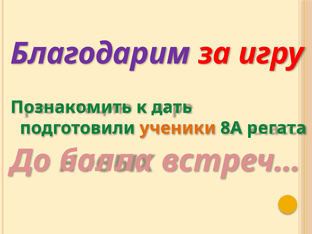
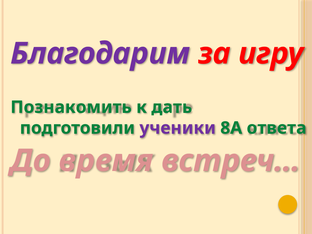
ученики colour: orange -> purple (178, 128)
регата: регата -> ответа (277, 128)
балла: балла -> время (106, 161)
